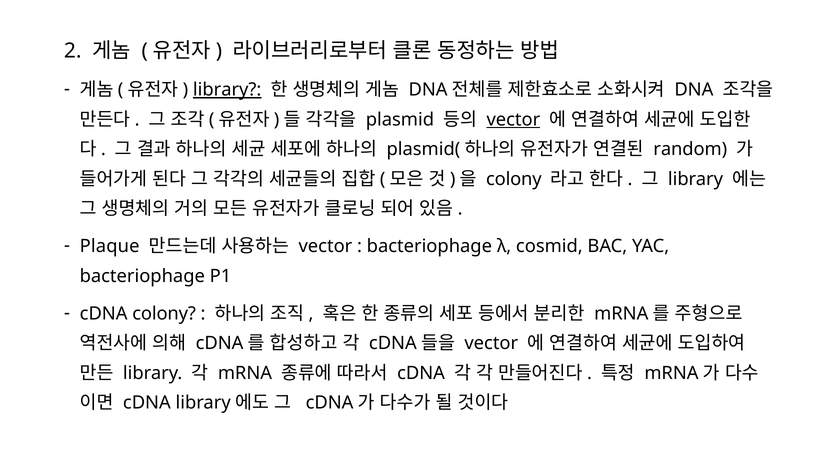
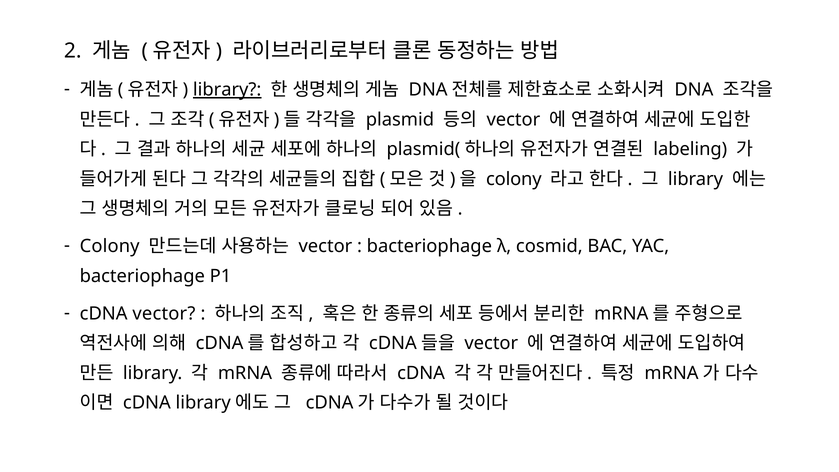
vector underline: present -> none (513, 120)
random: random -> labeling (690, 149)
Plaque: Plaque -> Colony (110, 246)
cDNA colony: colony -> vector (164, 314)
